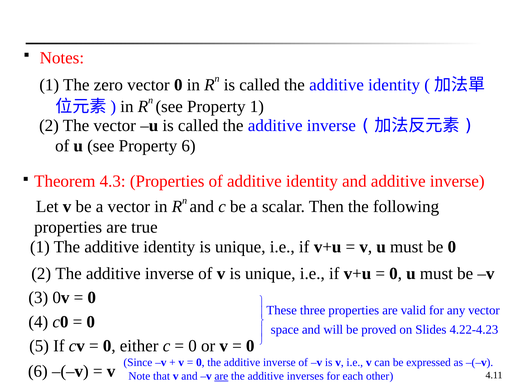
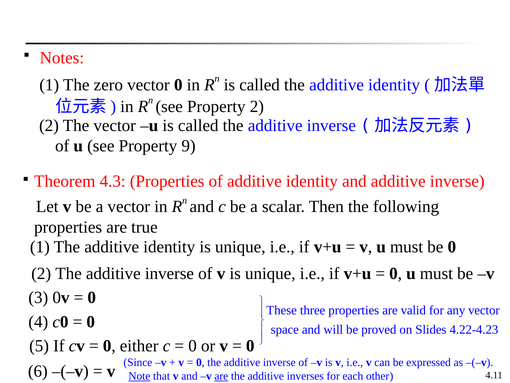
Property 1: 1 -> 2 (257, 106)
Property 6: 6 -> 9 (189, 146)
Note underline: none -> present (139, 376)
